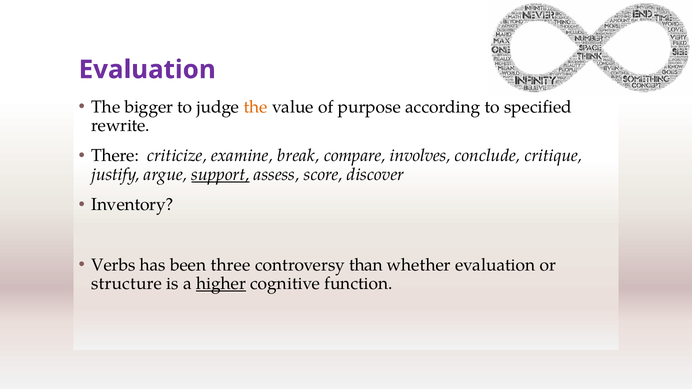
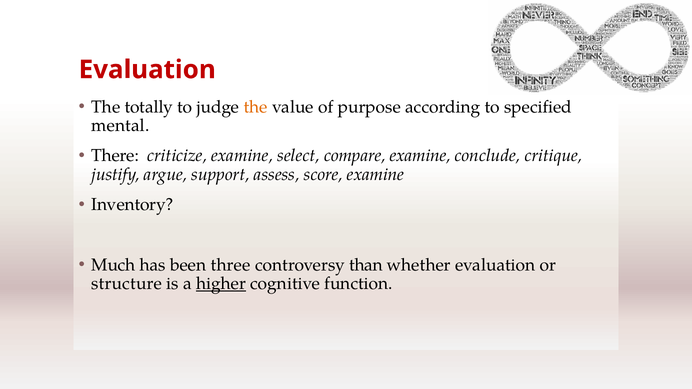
Evaluation colour: purple -> red (147, 70)
bigger: bigger -> totally (149, 107)
rewrite: rewrite -> mental (120, 126)
break: break -> select (299, 156)
compare involves: involves -> examine (420, 156)
support underline: present -> none (221, 175)
score discover: discover -> examine (376, 175)
Verbs: Verbs -> Much (113, 265)
